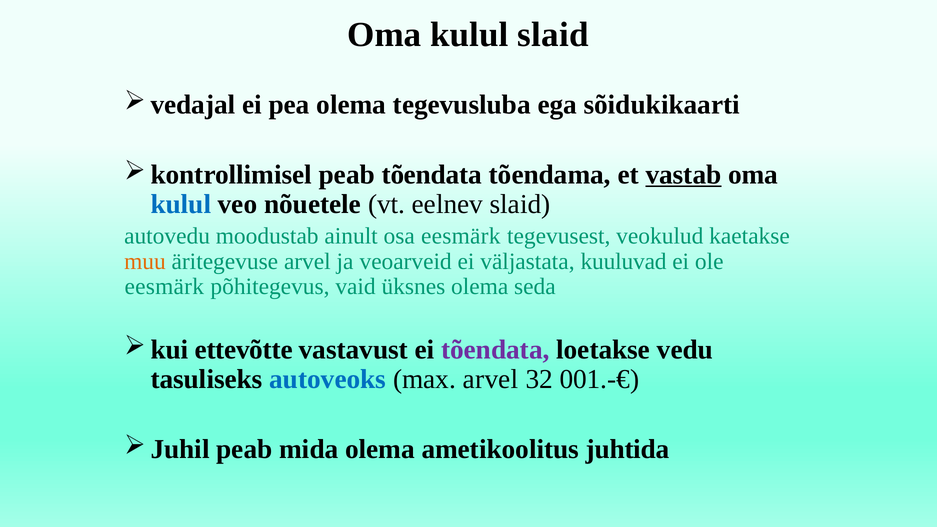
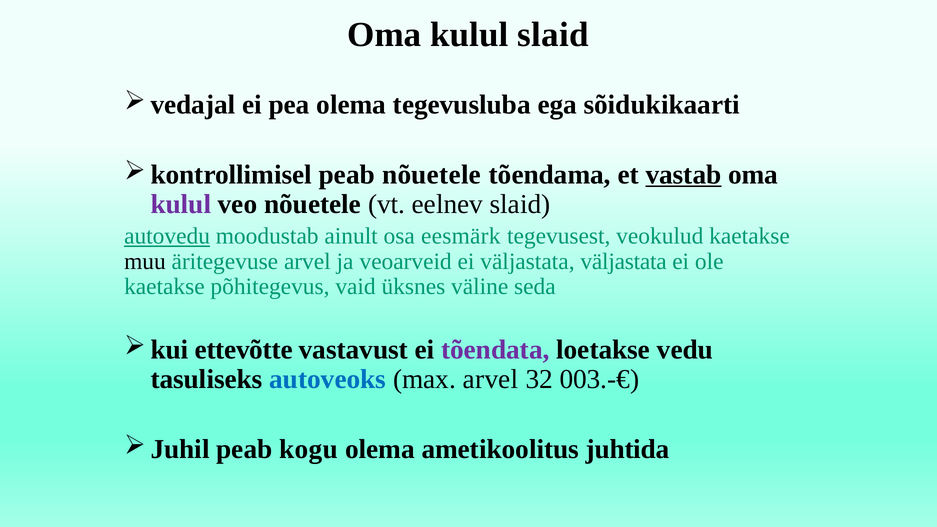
peab tõendata: tõendata -> nõuetele (432, 175)
kulul colour: blue -> purple (181, 204)
autovedu underline: none -> present (167, 236)
muu colour: orange -> black (145, 261)
väljastata kuuluvad: kuuluvad -> väljastata (624, 261)
eesmärk: eesmärk -> kaetakse (164, 287)
üksnes olema: olema -> väline (480, 287)
001.-€: 001.-€ -> 003.-€ (599, 379)
mida: mida -> kogu (309, 449)
